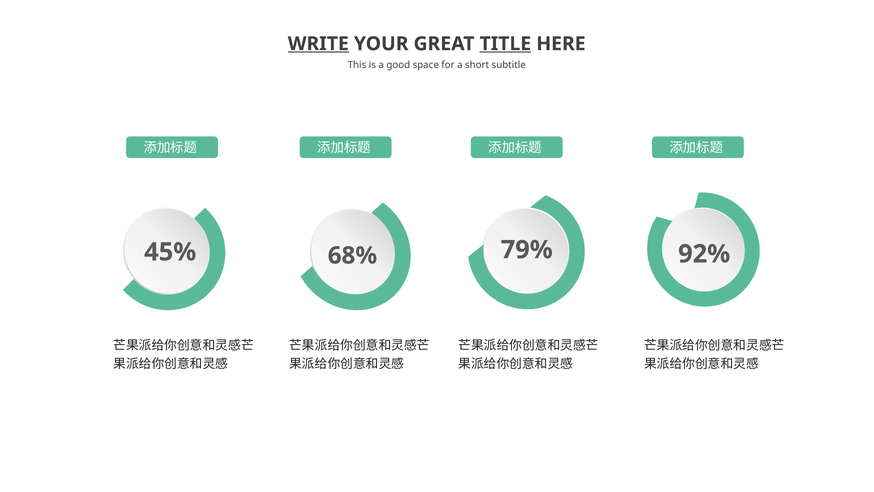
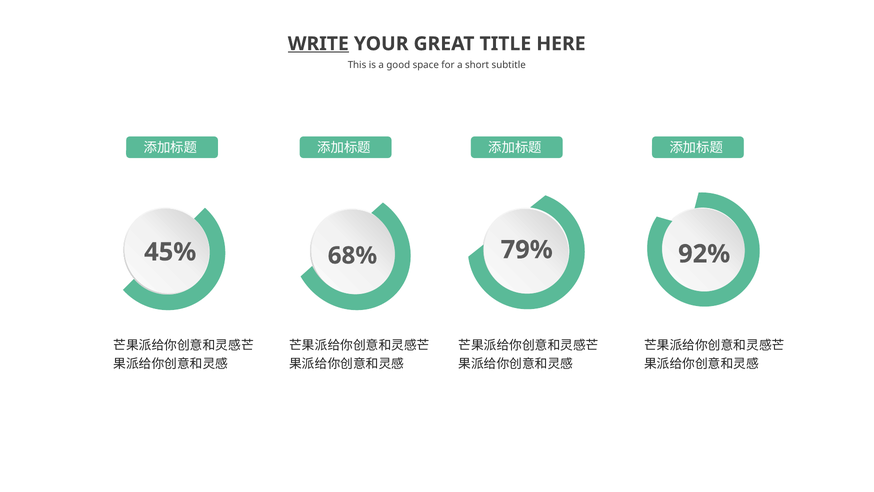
TITLE underline: present -> none (505, 44)
